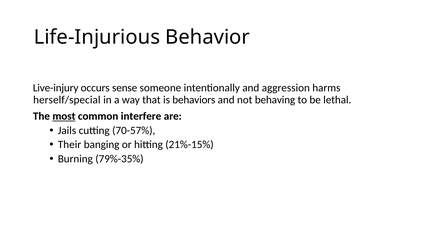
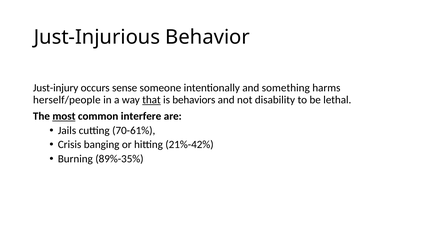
Life-Injurious: Life-Injurious -> Just-Injurious (97, 37)
Live-injury: Live-injury -> Just-injury (56, 88)
aggression: aggression -> something (286, 88)
herself/special: herself/special -> herself/people (67, 100)
that underline: none -> present (151, 100)
behaving: behaving -> disability (275, 100)
70-57%: 70-57% -> 70-61% (134, 131)
Their: Their -> Crisis (70, 145)
21%-15%: 21%-15% -> 21%-42% (189, 145)
79%-35%: 79%-35% -> 89%-35% (119, 159)
